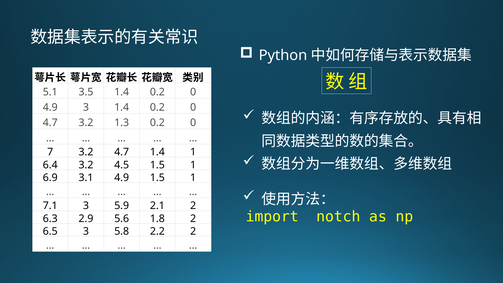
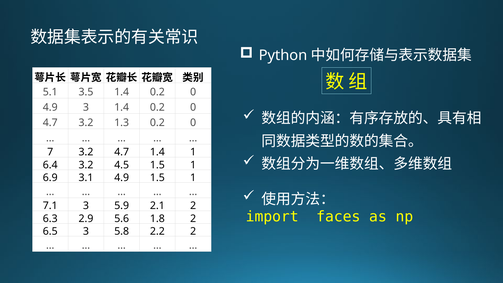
notch: notch -> faces (338, 217)
